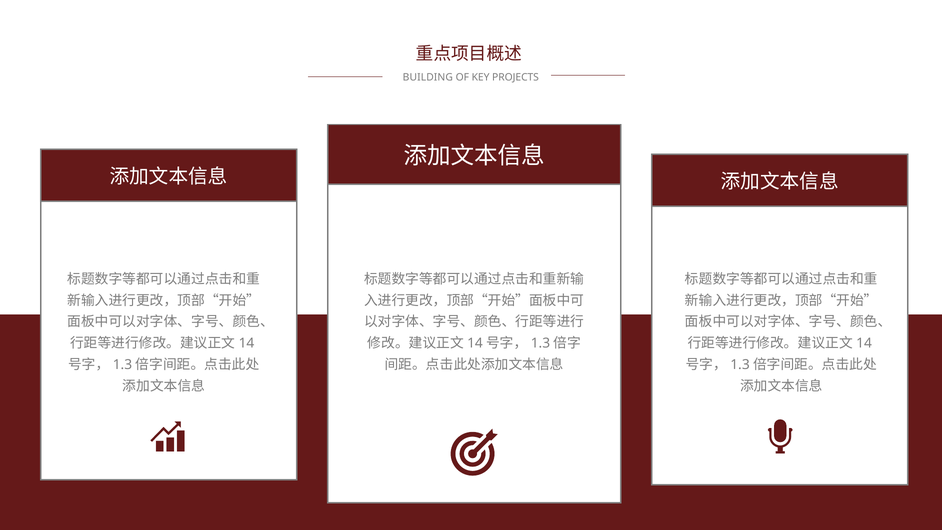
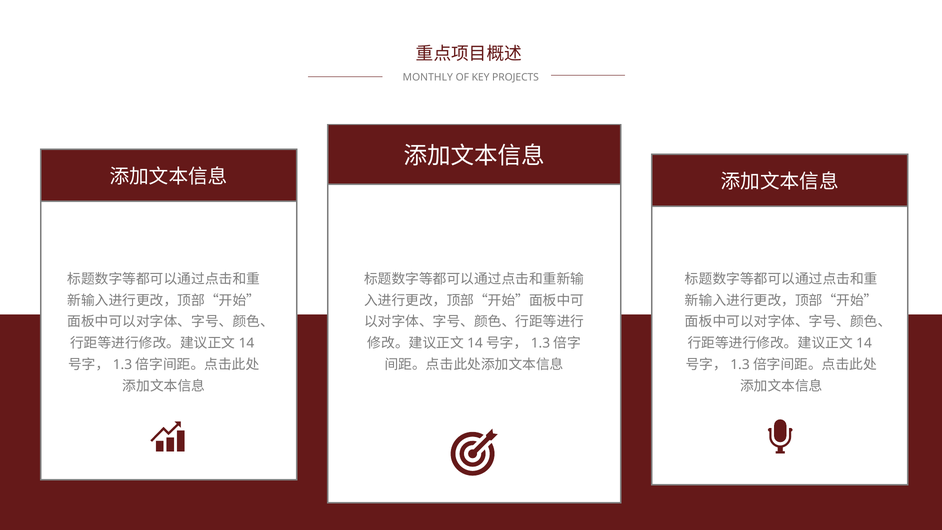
BUILDING: BUILDING -> MONTHLY (428, 77)
